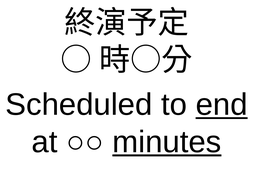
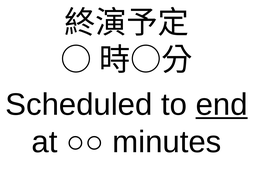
minutes underline: present -> none (167, 142)
